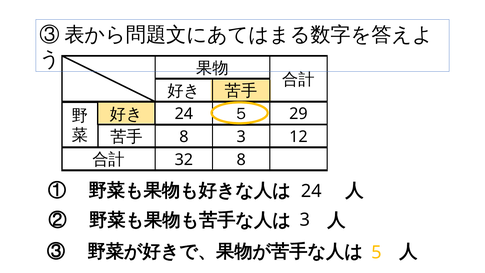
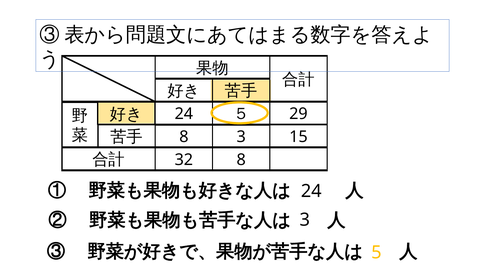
12: 12 -> 15 (298, 137)
